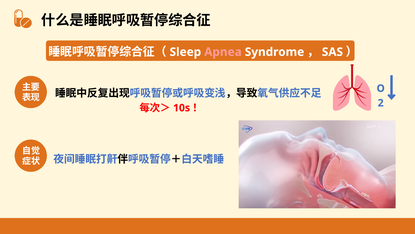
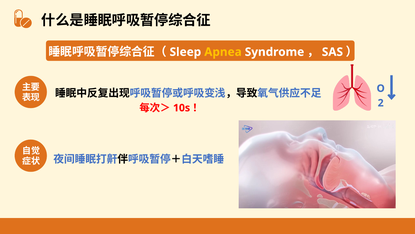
Apnea colour: pink -> yellow (223, 52)
